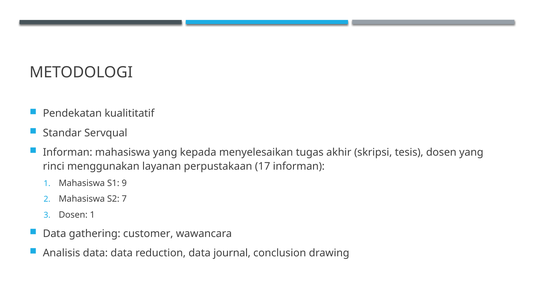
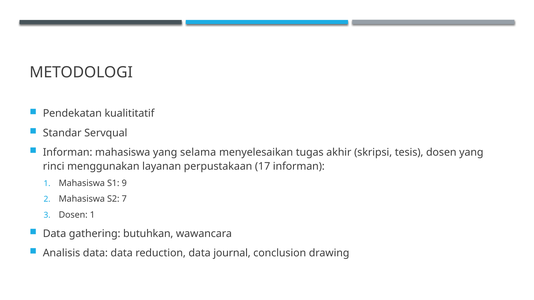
kepada: kepada -> selama (198, 153)
customer: customer -> butuhkan (148, 234)
